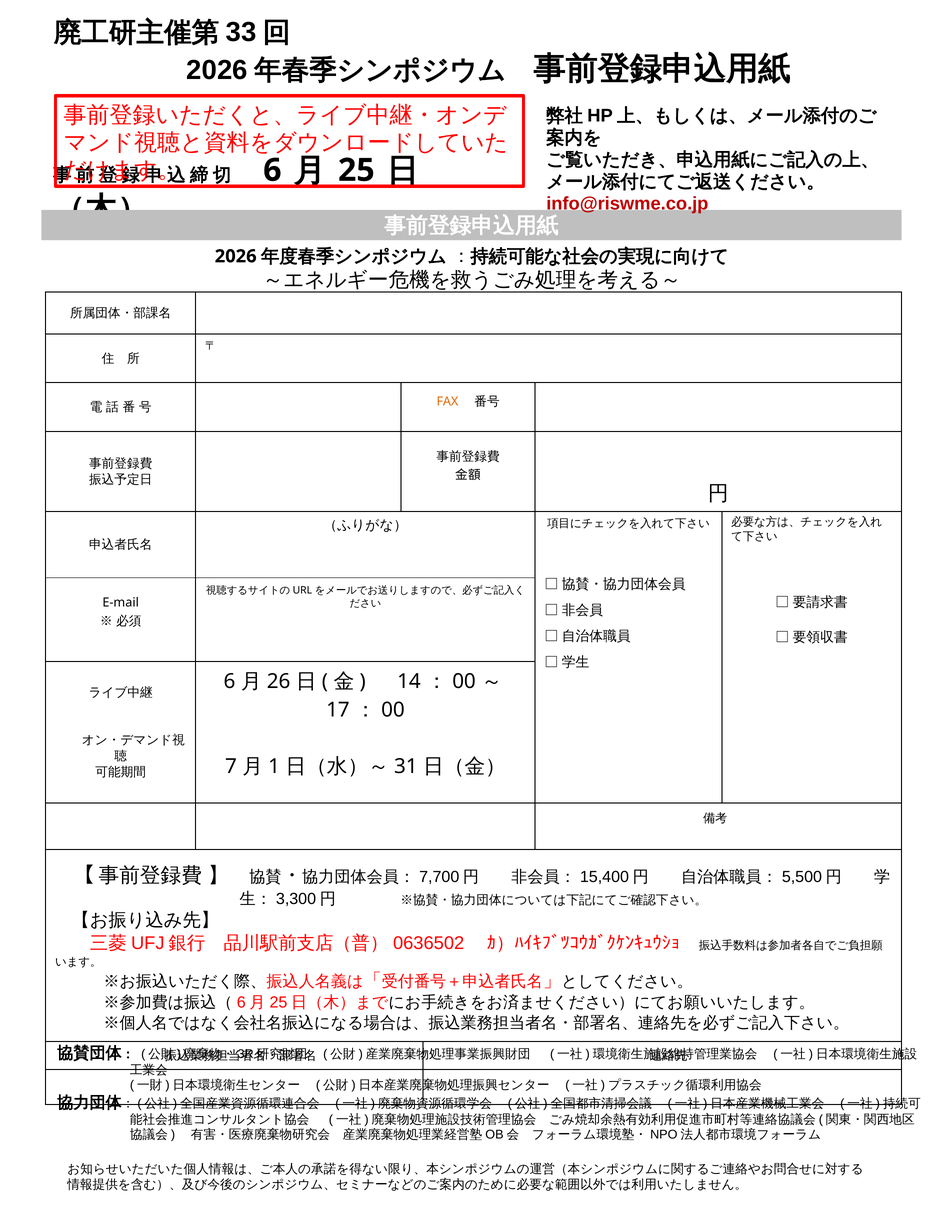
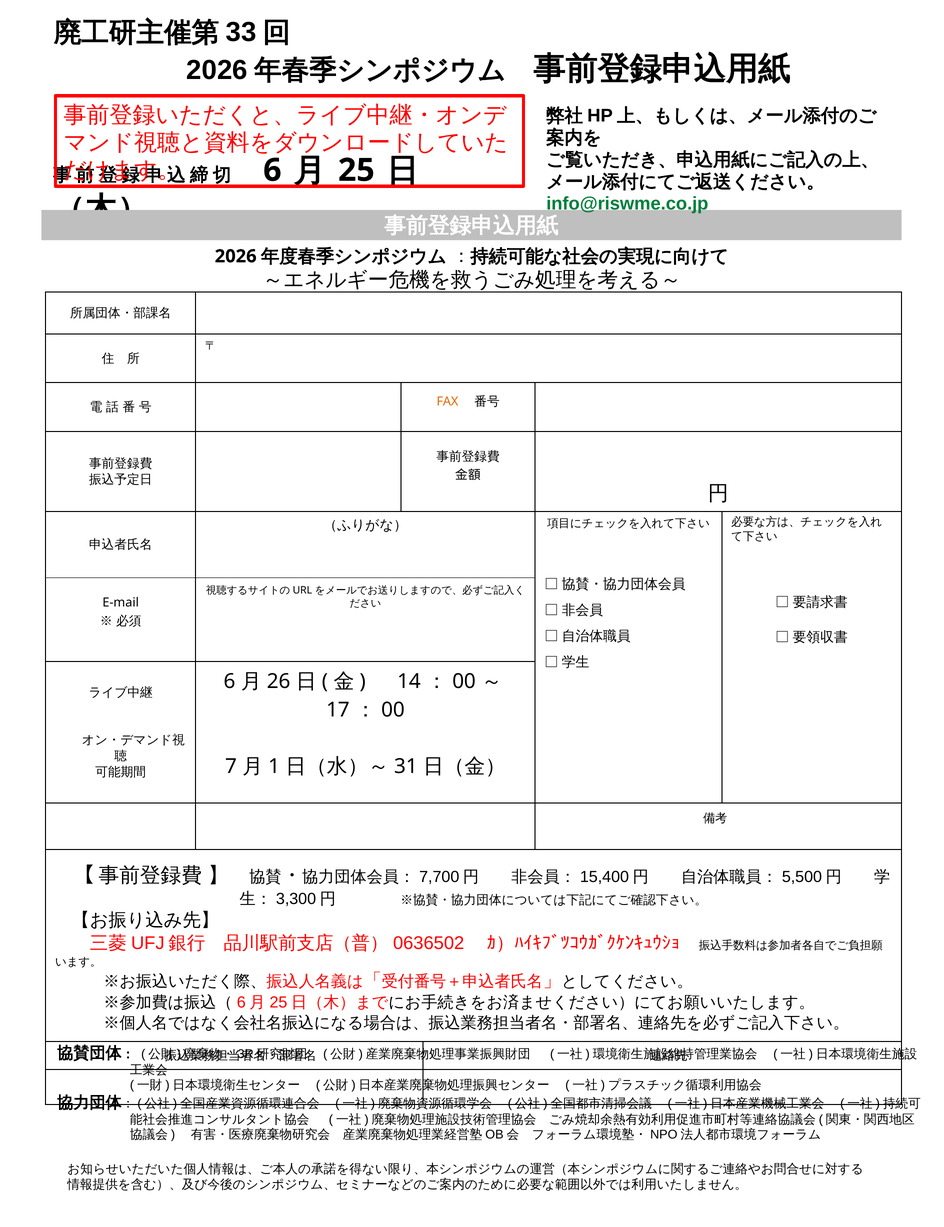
info@riswme.co.jp colour: red -> green (627, 204)
